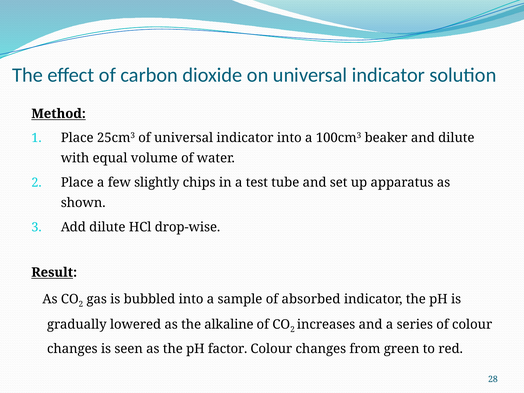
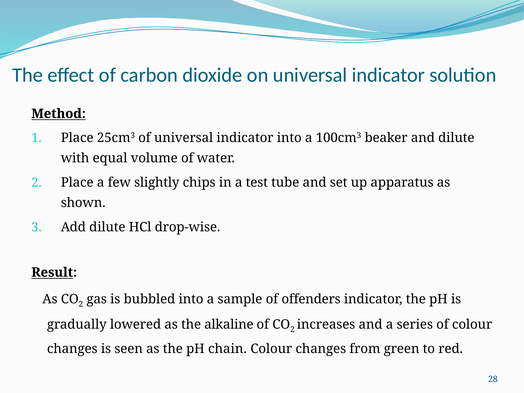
absorbed: absorbed -> offenders (311, 299)
factor: factor -> chain (227, 349)
